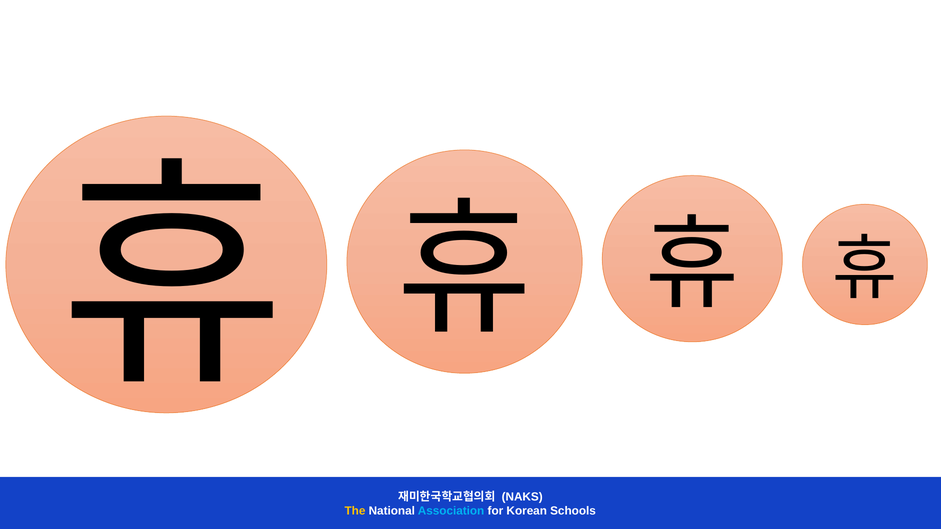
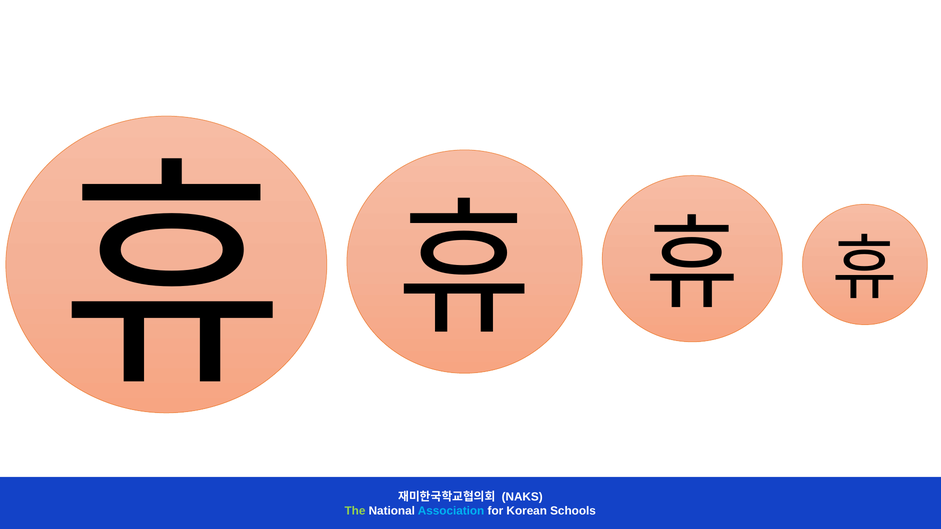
The colour: yellow -> light green (355, 511)
